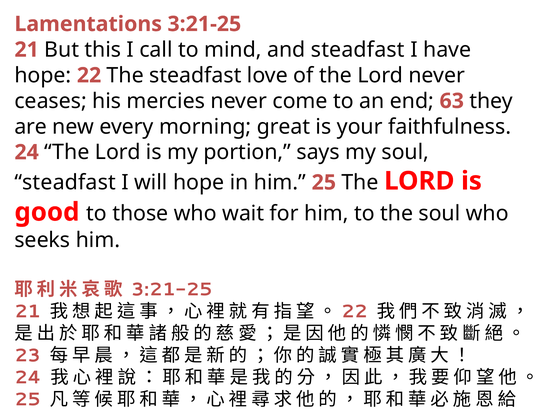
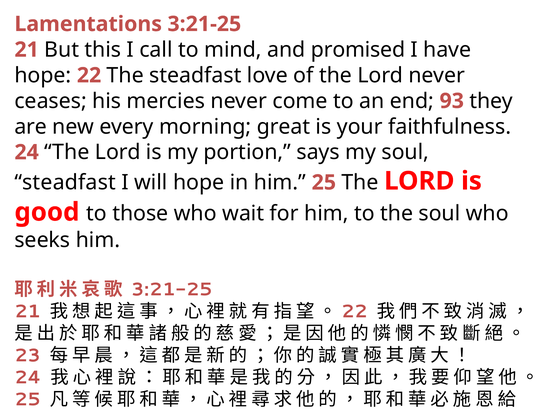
and steadfast: steadfast -> promised (358, 50)
63: 63 -> 93 (452, 101)
